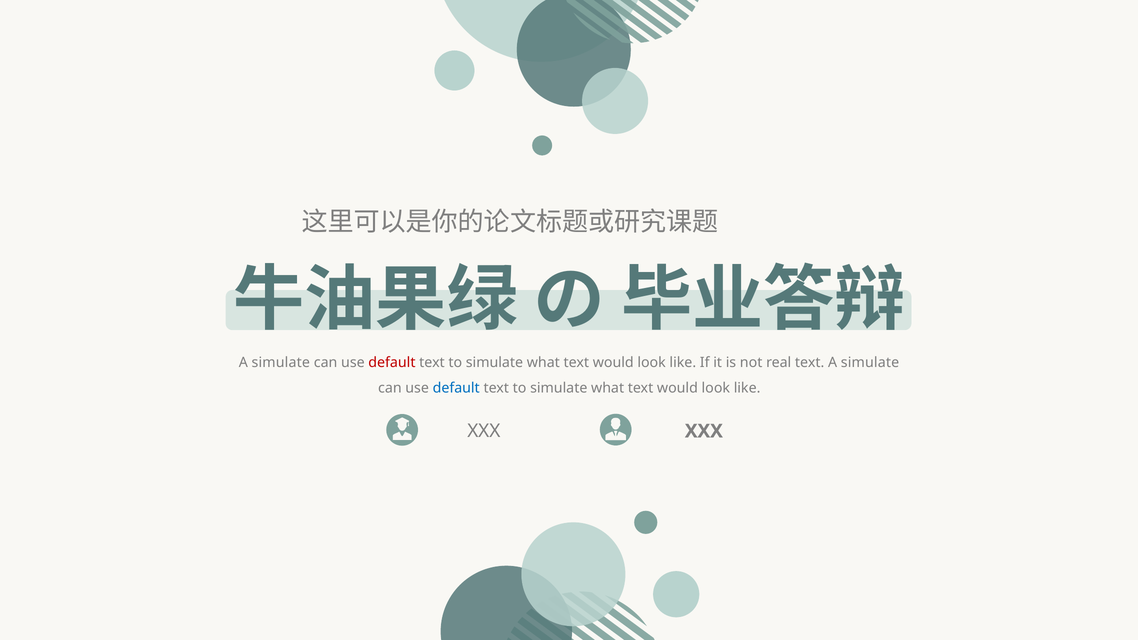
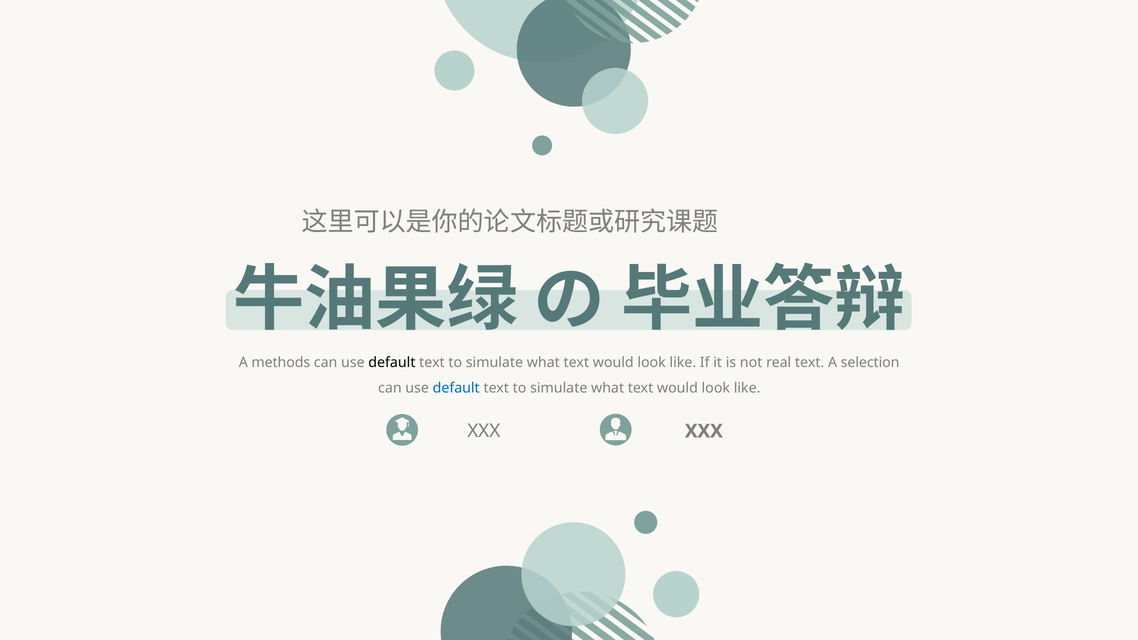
simulate: simulate -> methods (281, 363)
default colour: red -> black (392, 363)
text A simulate: simulate -> selection (870, 363)
